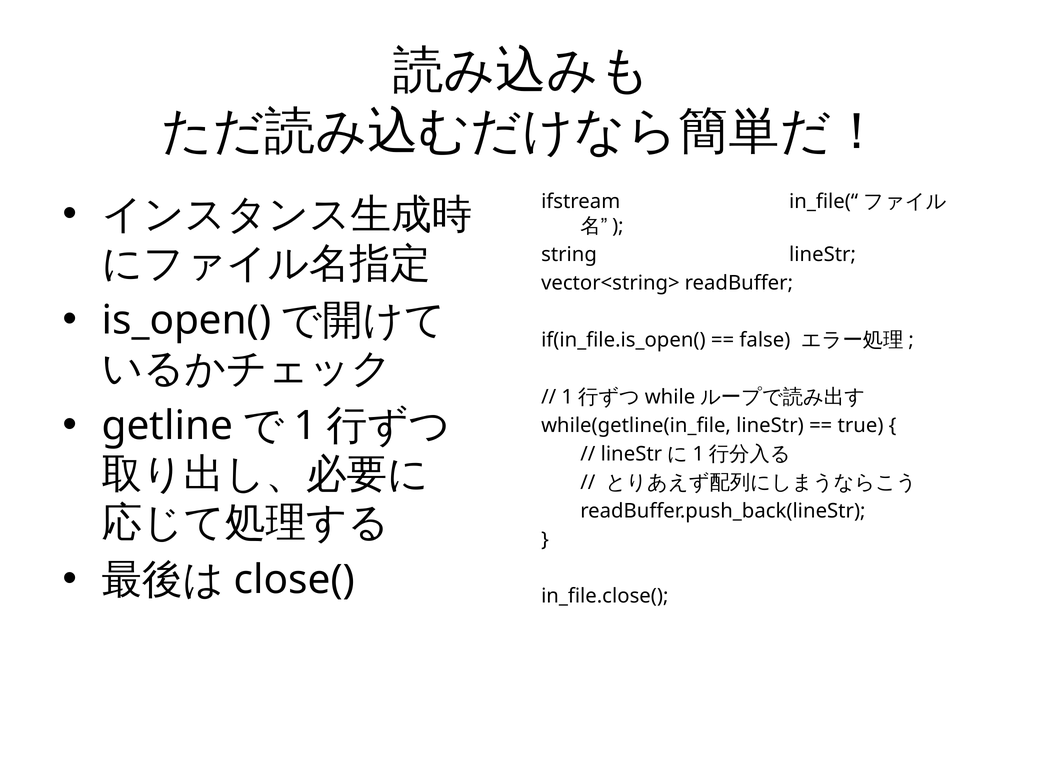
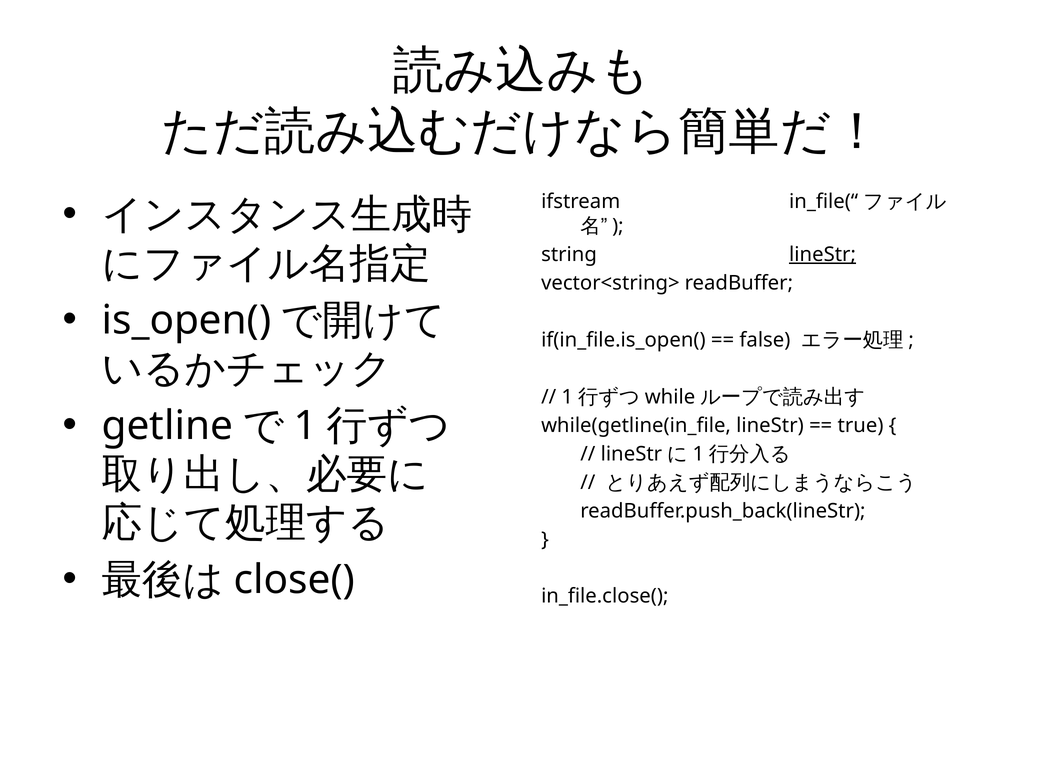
lineStr underline: none -> present (823, 254)
